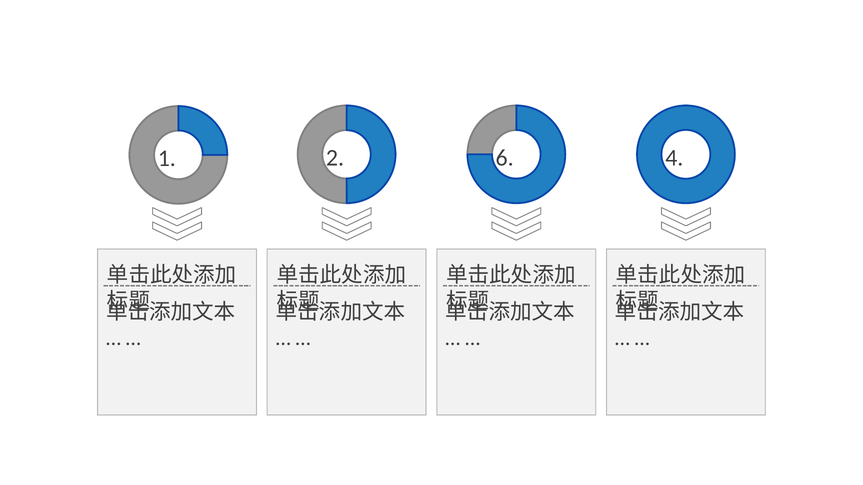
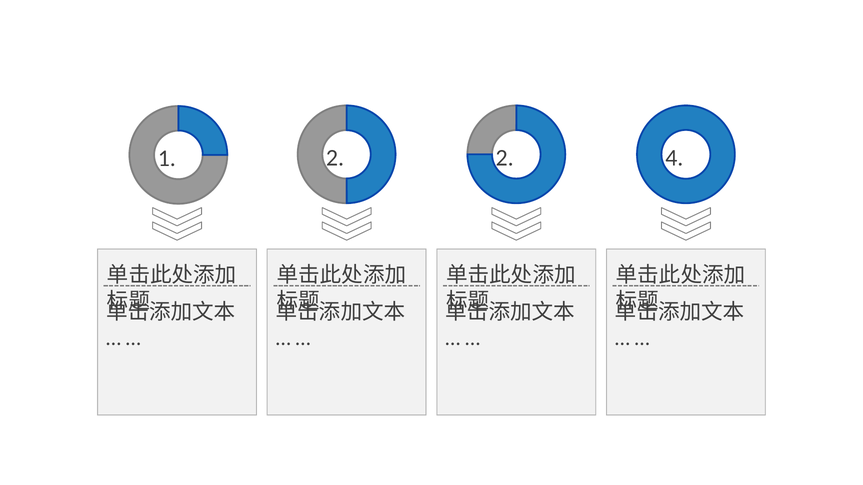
2 6: 6 -> 2 (505, 158)
